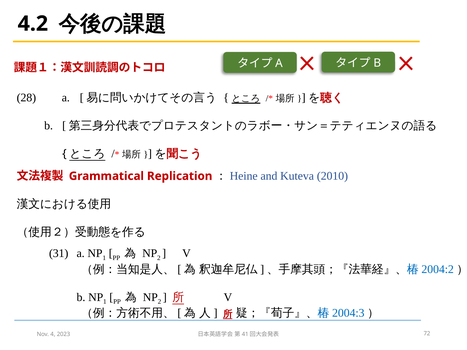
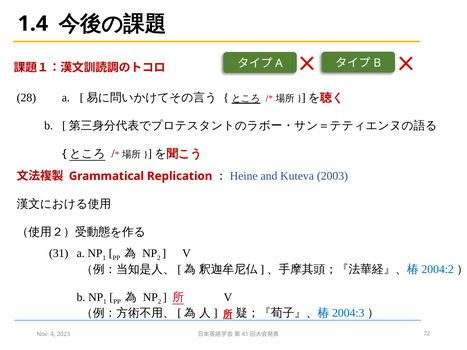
4.2: 4.2 -> 1.4 (33, 24)
2010: 2010 -> 2003 (332, 176)
